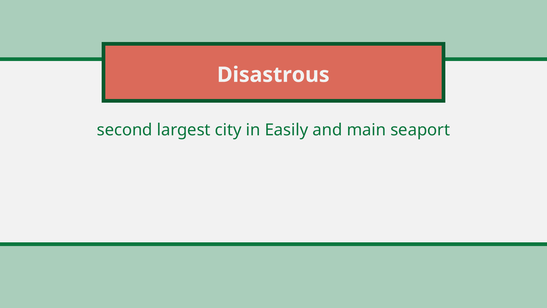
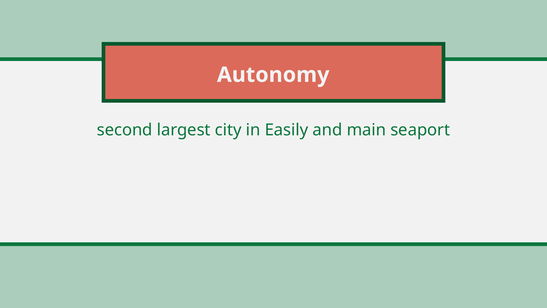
Disastrous: Disastrous -> Autonomy (273, 75)
